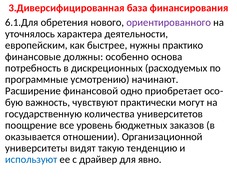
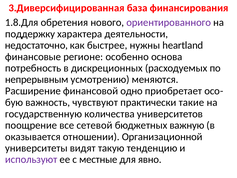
6.1.Для: 6.1.Для -> 1.8.Для (22, 22)
уточнялось: уточнялось -> поддержку (30, 34)
европейским: европейским -> недостаточно (36, 45)
практико: практико -> heartland (183, 45)
должны: должны -> регионе (83, 57)
программные: программные -> непрерывным (37, 79)
начинают: начинают -> меняются (155, 79)
могут: могут -> такие (191, 102)
уровень: уровень -> сетевой (94, 125)
заказов: заказов -> важную (187, 125)
используют colour: blue -> purple (31, 159)
драйвер: драйвер -> местные (98, 159)
